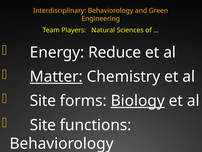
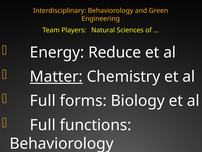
Site: Site -> Full (43, 101)
Biology underline: present -> none (138, 101)
Site: Site -> Full (43, 125)
